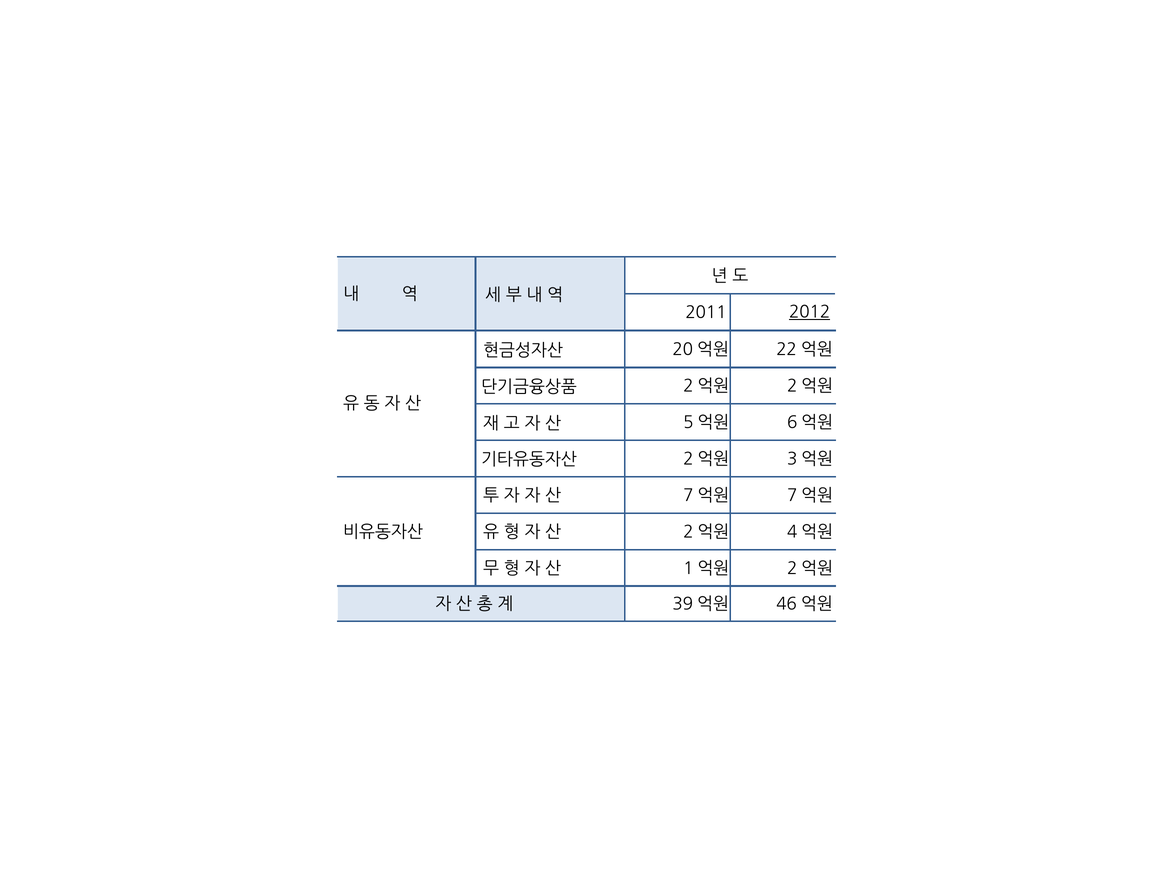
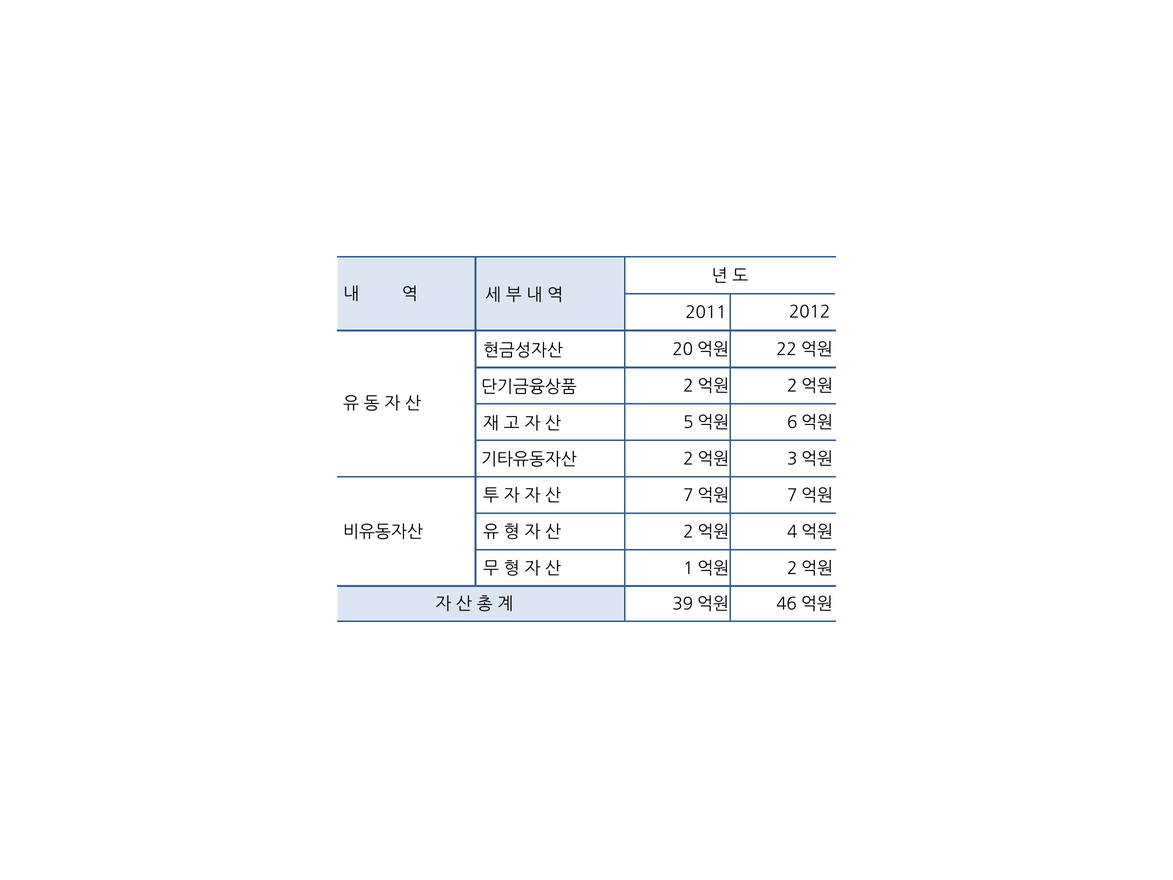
2012 underline: present -> none (810, 312)
